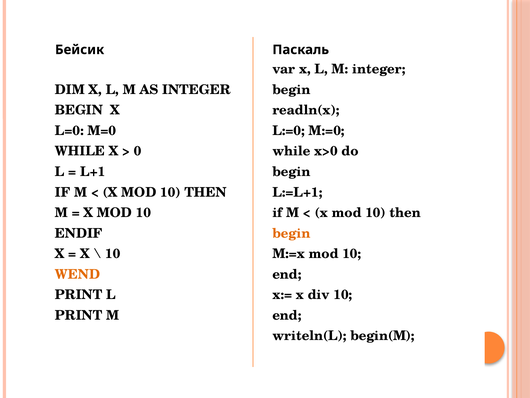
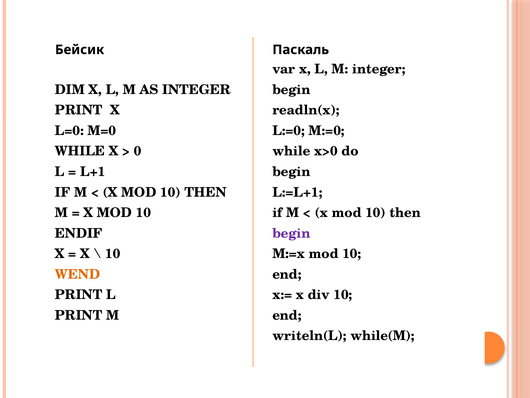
BEGIN: BEGIN -> PRINT (79, 110)
begin colour: orange -> purple (291, 233)
begin(M: begin(M -> while(M (382, 335)
